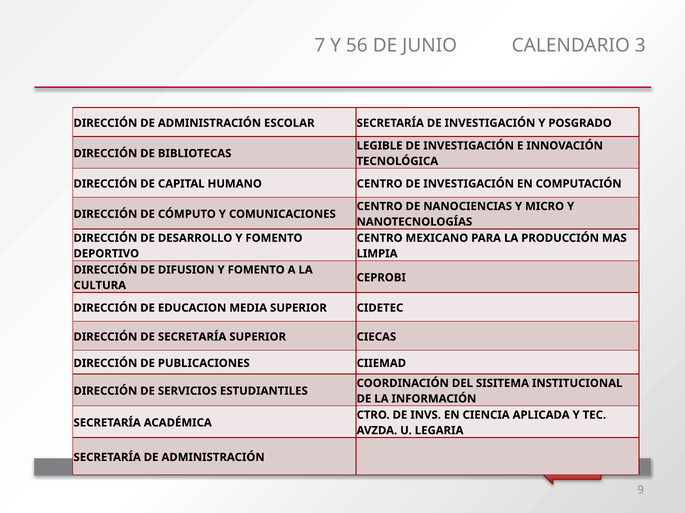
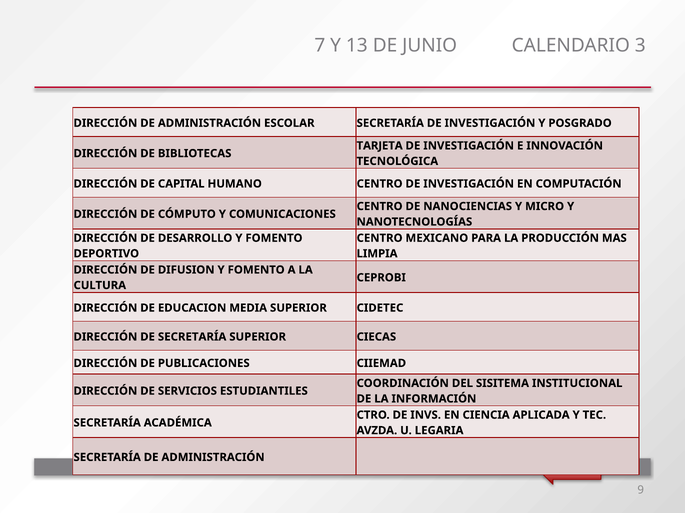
56: 56 -> 13 (357, 45)
LEGIBLE: LEGIBLE -> TARJETA (380, 146)
